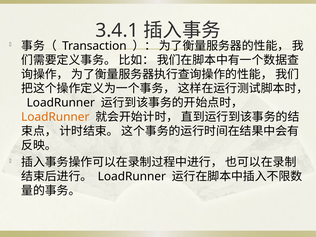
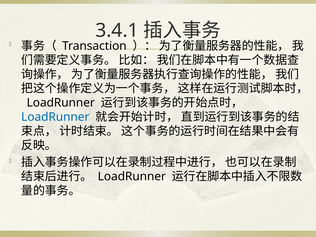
LoadRunner colour: orange -> blue (55, 117)
